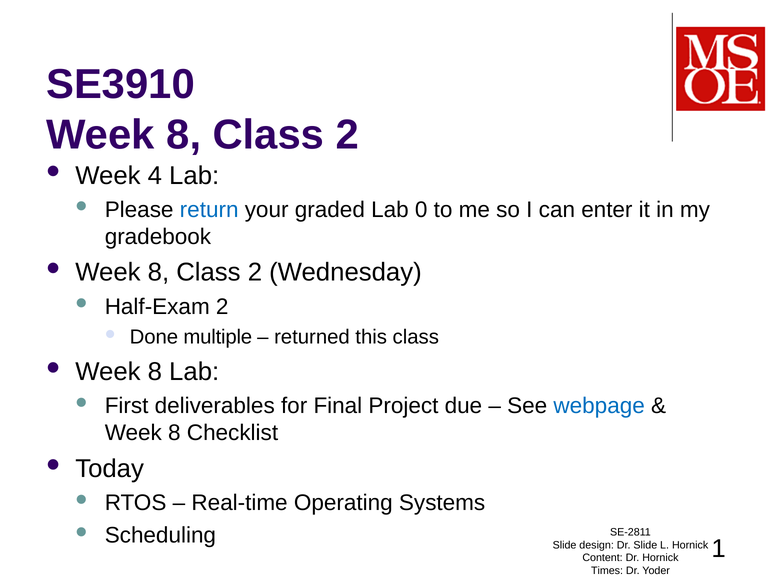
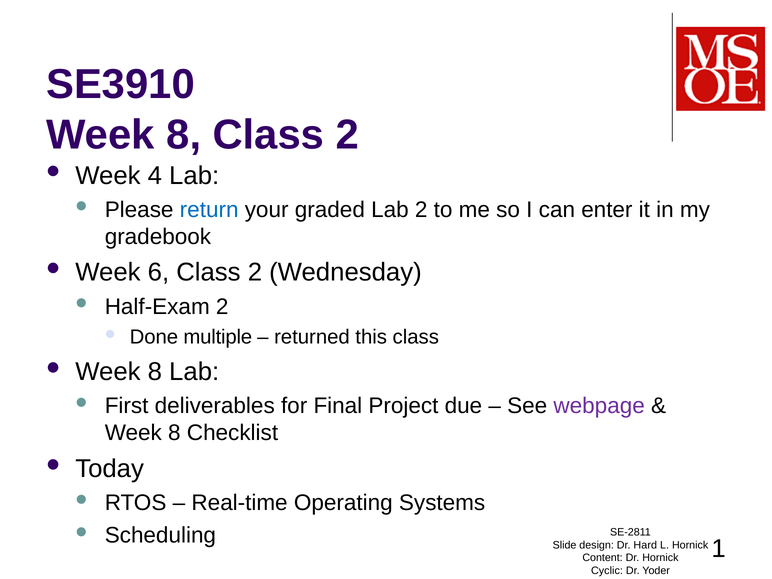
Lab 0: 0 -> 2 (421, 210)
8: 8 -> 6 (158, 272)
webpage colour: blue -> purple (599, 406)
Dr Slide: Slide -> Hard (645, 545)
Times: Times -> Cyclic (607, 571)
